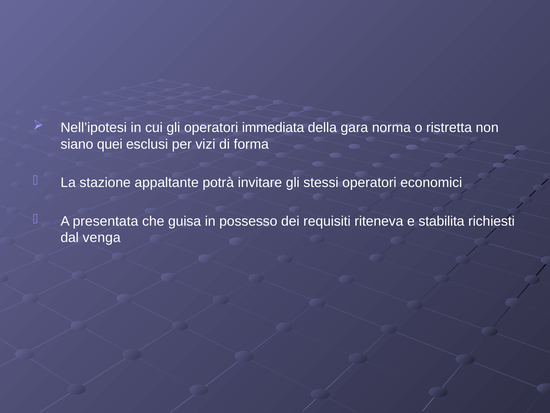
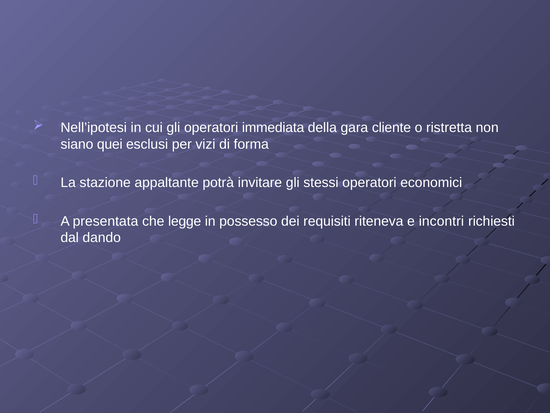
norma: norma -> cliente (391, 127)
guisa: guisa -> legge (185, 221)
stabilita: stabilita -> incontri (441, 221)
venga: venga -> dando (102, 237)
